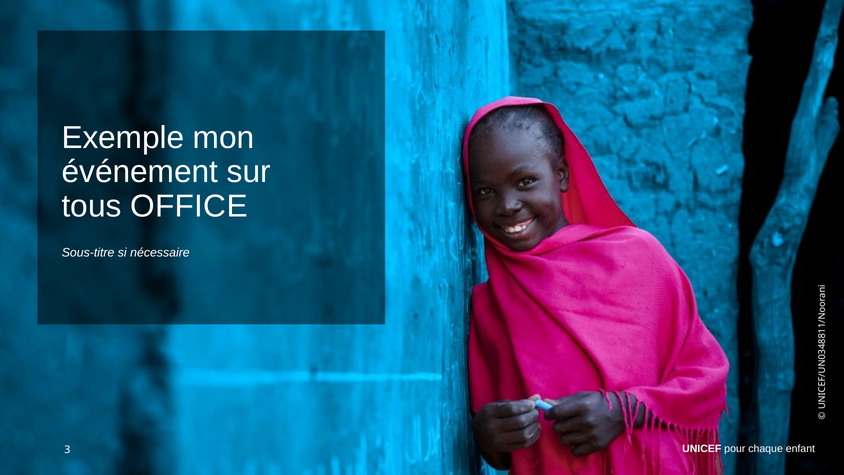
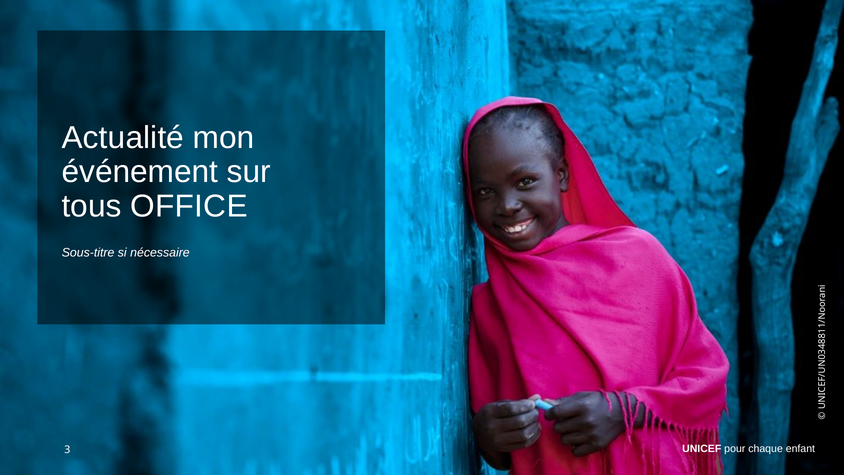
Exemple: Exemple -> Actualité (123, 138)
